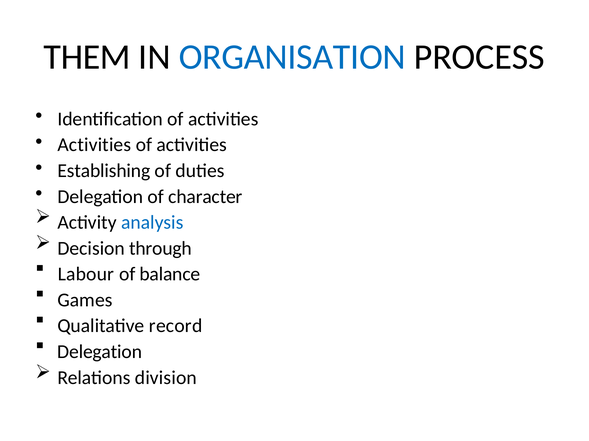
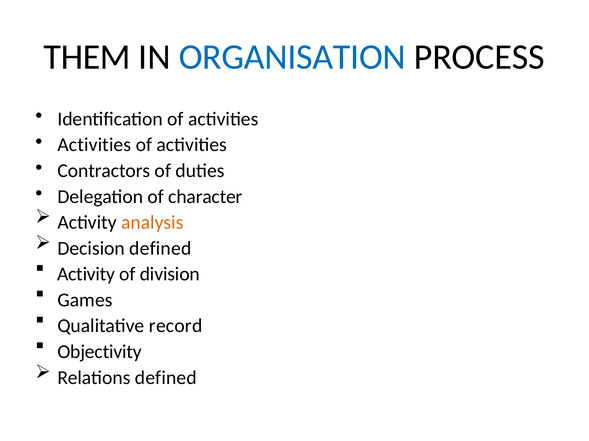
Establishing: Establishing -> Contractors (104, 171)
analysis colour: blue -> orange (152, 223)
Decision through: through -> defined (160, 249)
Labour: Labour -> Activity (86, 275)
balance: balance -> division (170, 275)
Delegation: Delegation -> Objectivity (100, 352)
Relations division: division -> defined (166, 378)
